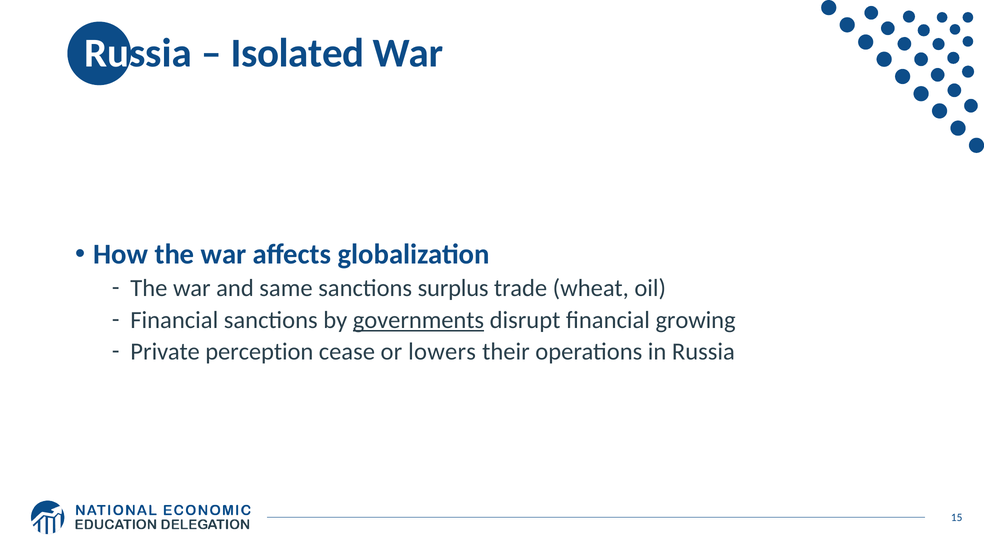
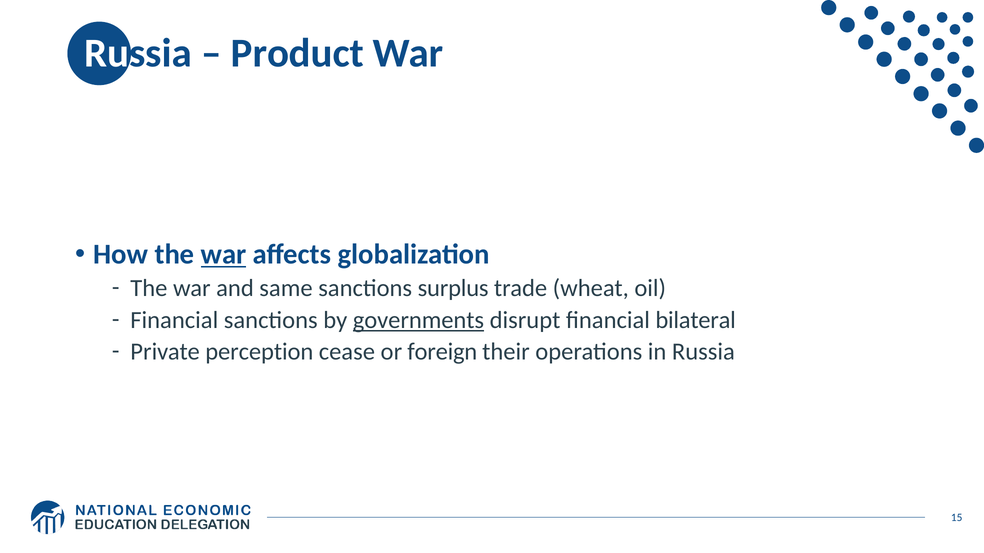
Isolated: Isolated -> Product (297, 53)
war underline: none -> present (224, 255)
growing: growing -> bilateral (696, 320)
lowers: lowers -> foreign (442, 352)
